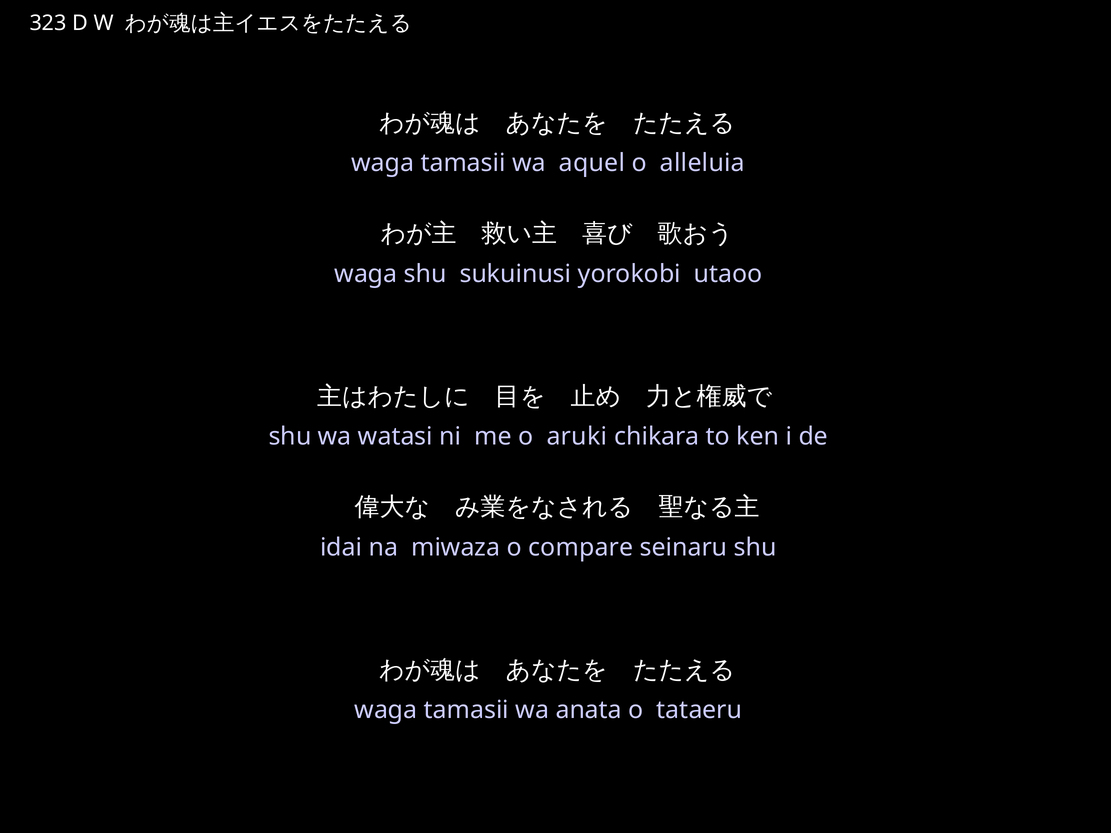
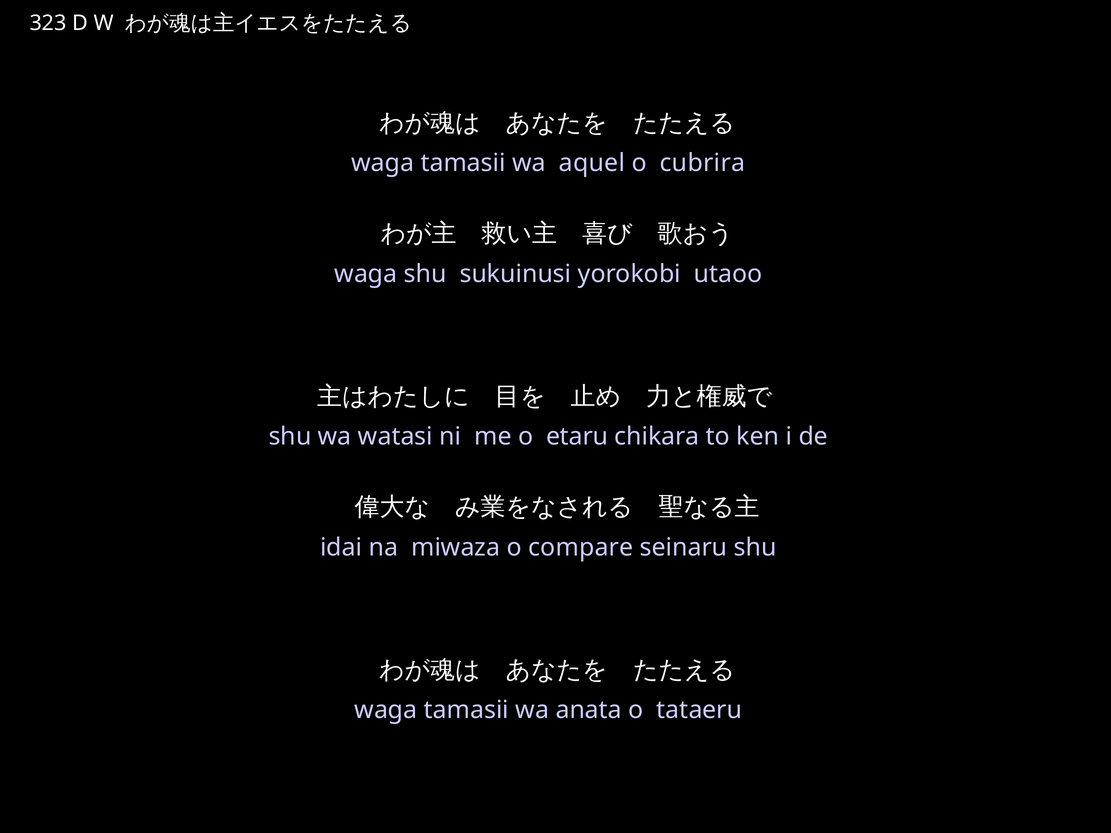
alleluia: alleluia -> cubrira (702, 163)
aruki: aruki -> etaru (577, 437)
